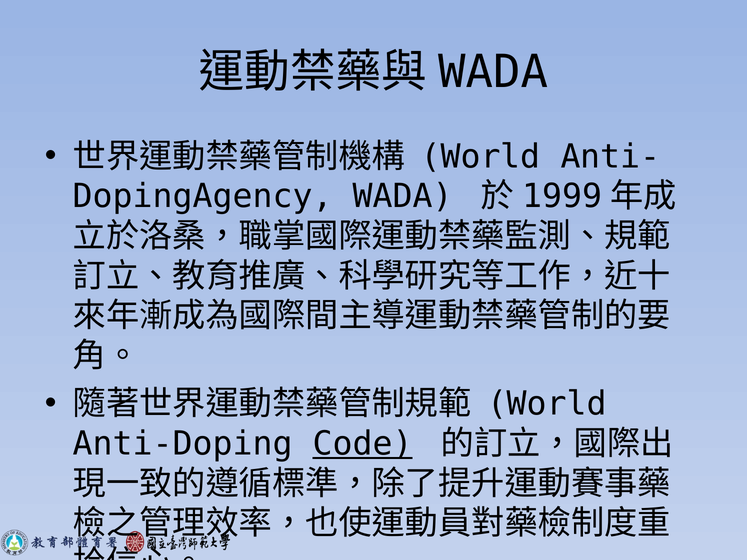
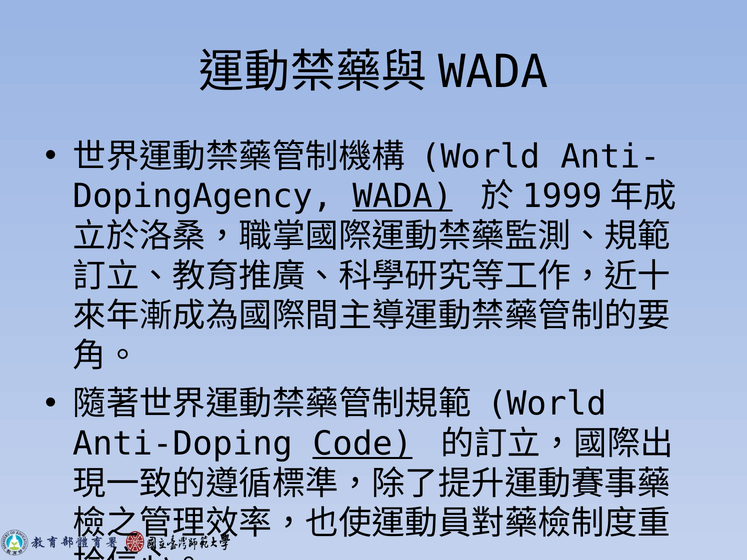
WADA underline: none -> present (403, 197)
